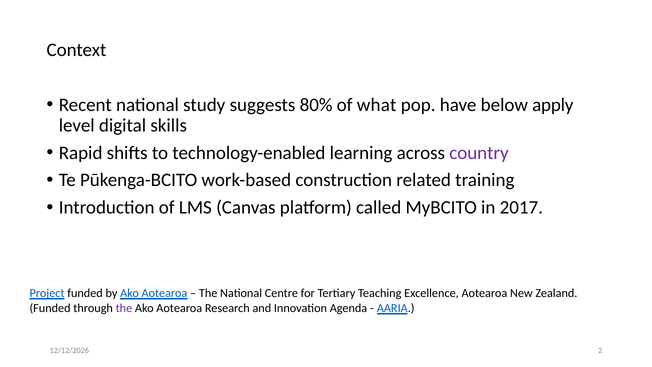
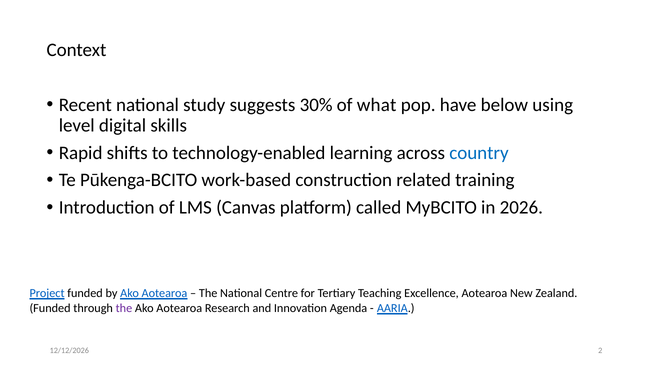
80%: 80% -> 30% (316, 105)
apply: apply -> using (553, 105)
country colour: purple -> blue (479, 153)
2017: 2017 -> 2026 (521, 207)
